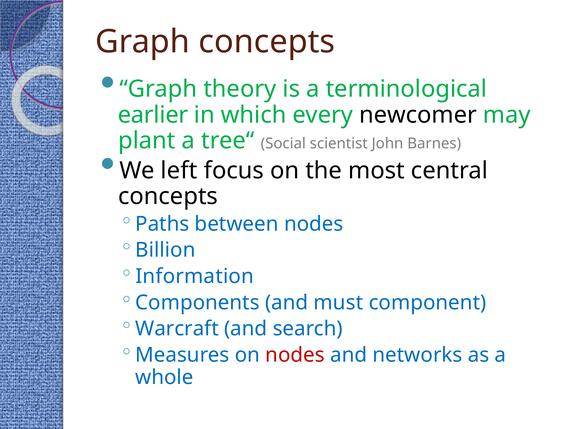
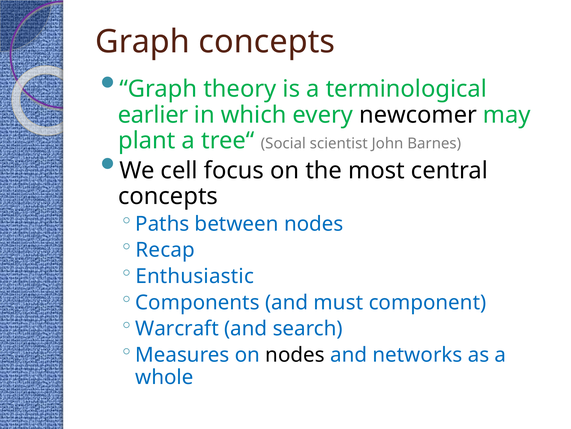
left: left -> cell (179, 170)
Billion: Billion -> Recap (165, 250)
Information: Information -> Enthusiastic (195, 276)
nodes colour: red -> black (295, 354)
